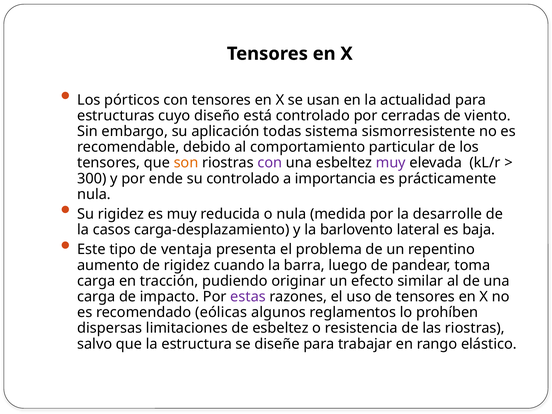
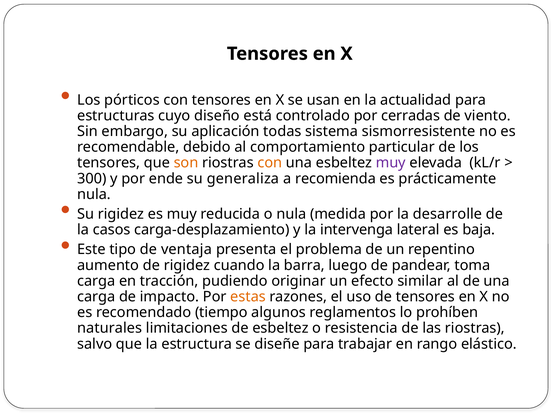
con colour: purple -> orange (270, 163)
su controlado: controlado -> generaliza (243, 179)
importancia: importancia -> recomienda (335, 179)
barlovento: barlovento -> intervenga (357, 230)
estas colour: purple -> orange (248, 297)
eólicas: eólicas -> tiempo (221, 312)
dispersas: dispersas -> naturales (110, 328)
